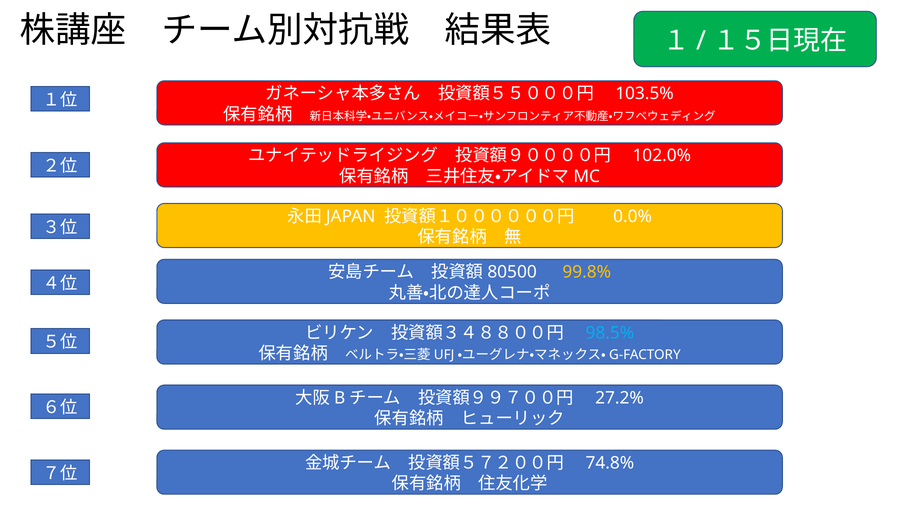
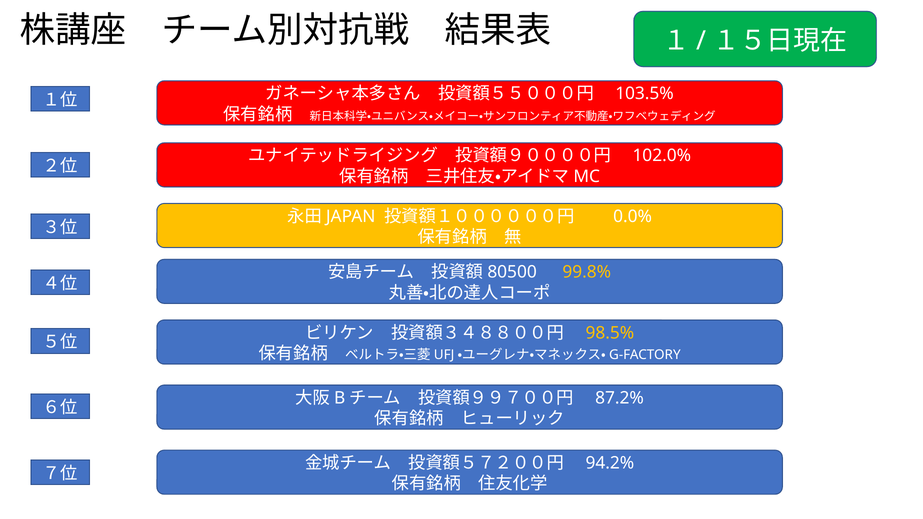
98.5% colour: light blue -> yellow (610, 333)
27.2%: 27.2% -> 87.2% (620, 398)
74.8%: 74.8% -> 94.2% (610, 463)
